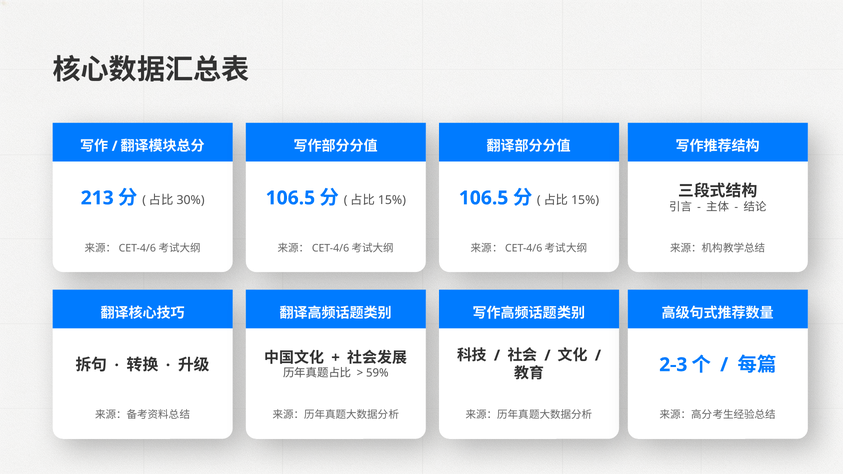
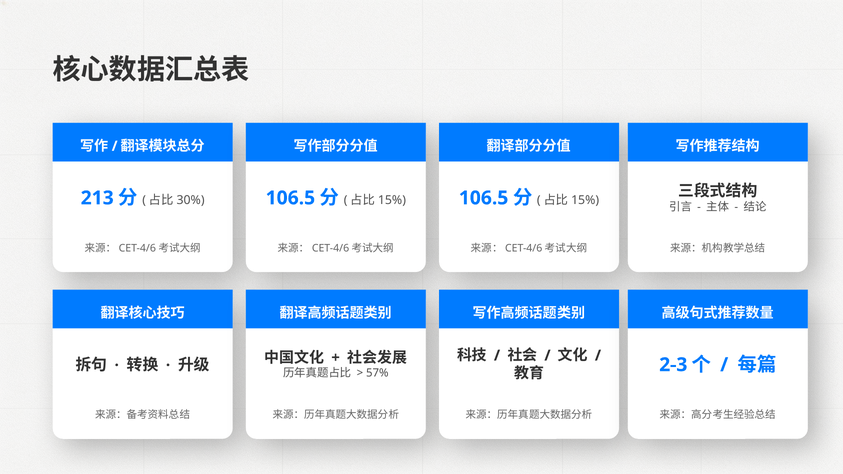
59%: 59% -> 57% (377, 373)
